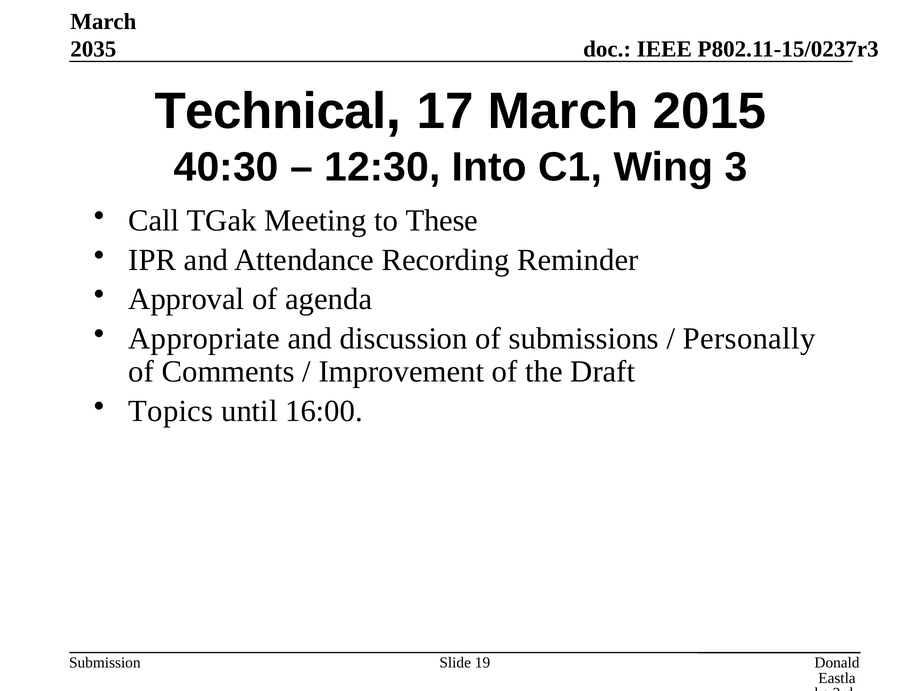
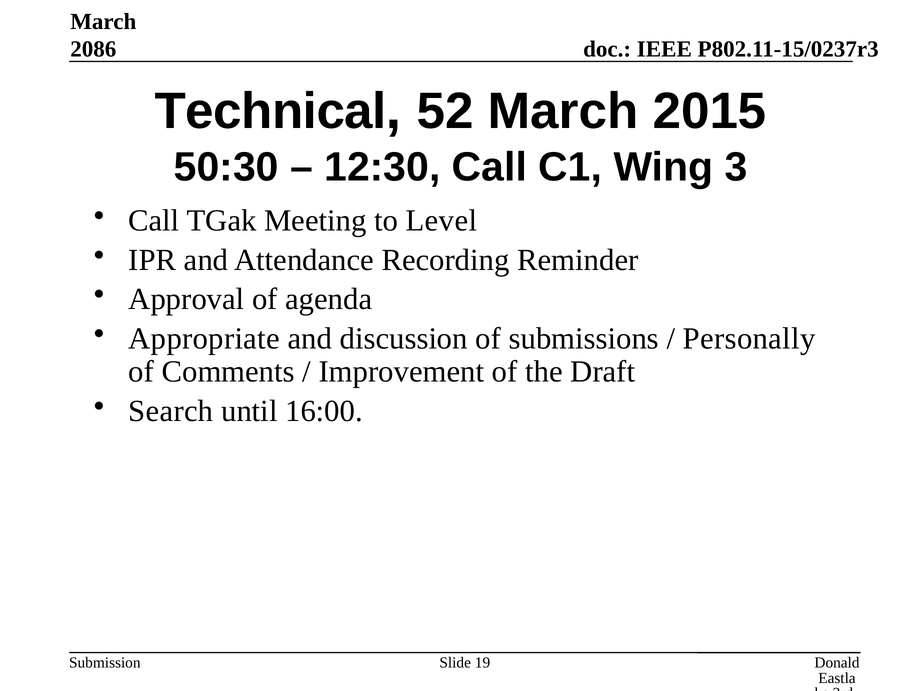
2035: 2035 -> 2086 (93, 49)
17: 17 -> 52 (445, 112)
40:30: 40:30 -> 50:30 (226, 167)
12:30 Into: Into -> Call (489, 167)
These: These -> Level (441, 221)
Topics: Topics -> Search (171, 411)
